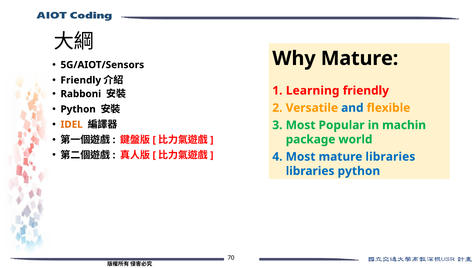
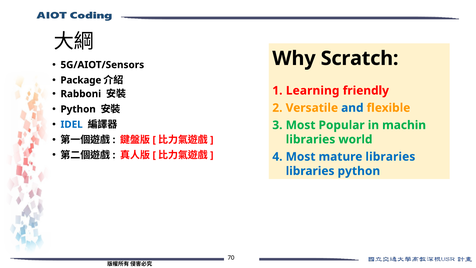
Why Mature: Mature -> Scratch (360, 58)
Friendly: Friendly -> Package (81, 80)
IDEL colour: orange -> blue (72, 124)
package: package -> libraries (310, 139)
